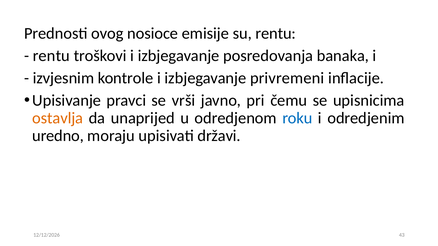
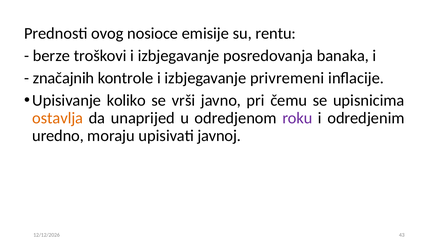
rentu: rentu -> berze (51, 56)
izvjesnim: izvjesnim -> značajnih (64, 78)
pravci: pravci -> koliko (126, 100)
roku colour: blue -> purple (297, 118)
državi: državi -> javnoj (219, 136)
